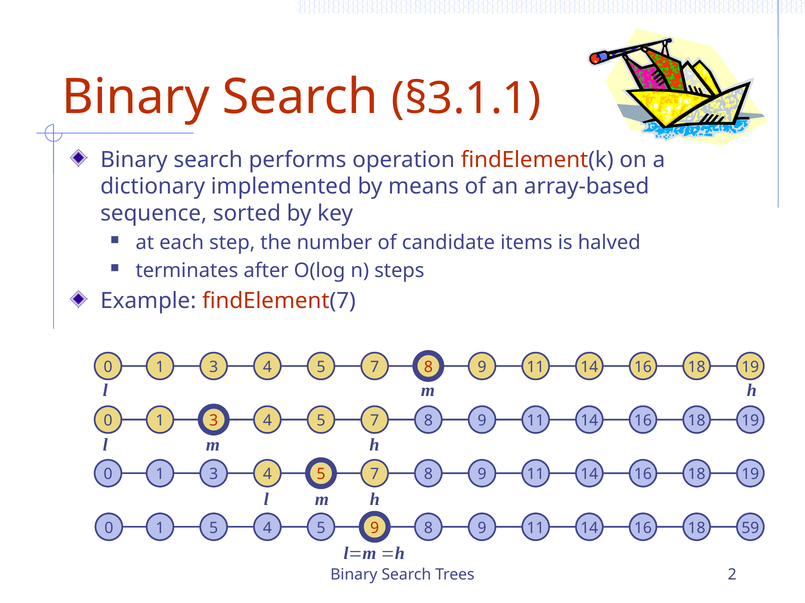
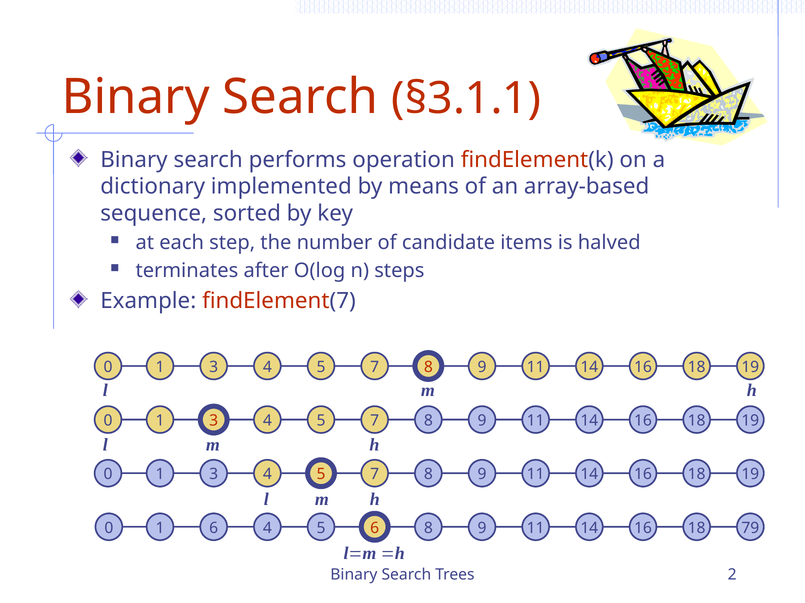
1 5: 5 -> 6 (214, 529)
5 9: 9 -> 6 (375, 529)
59: 59 -> 79 (750, 529)
